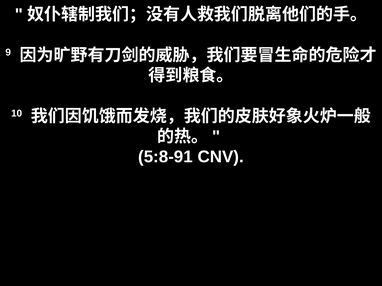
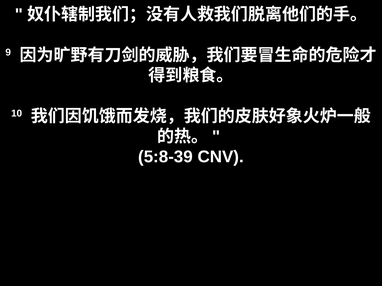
5:8-91: 5:8-91 -> 5:8-39 (165, 157)
